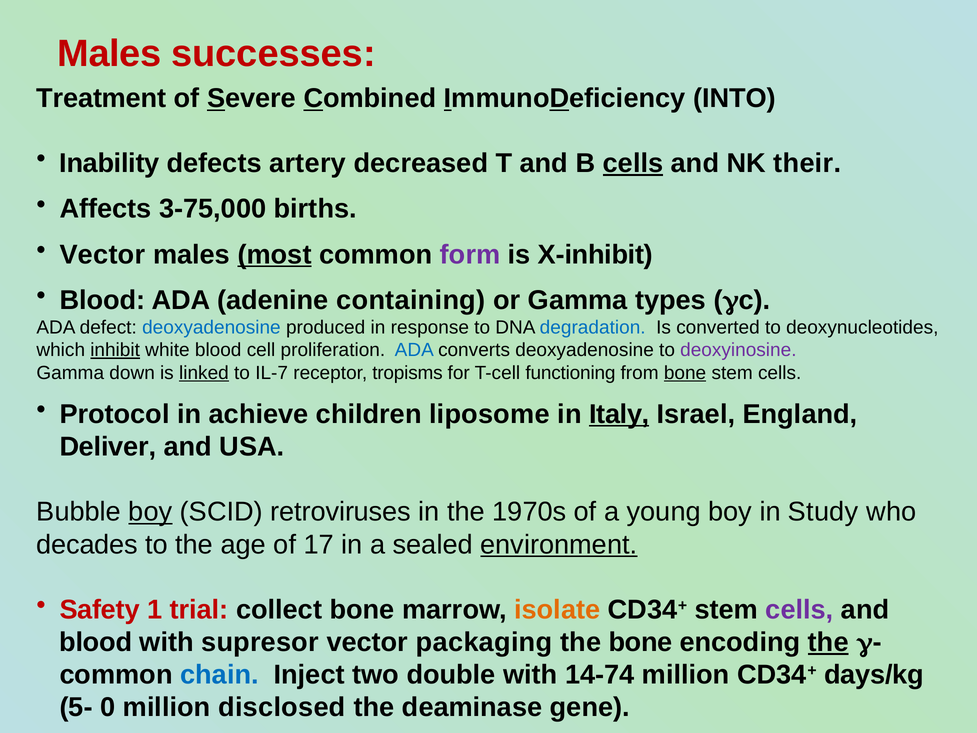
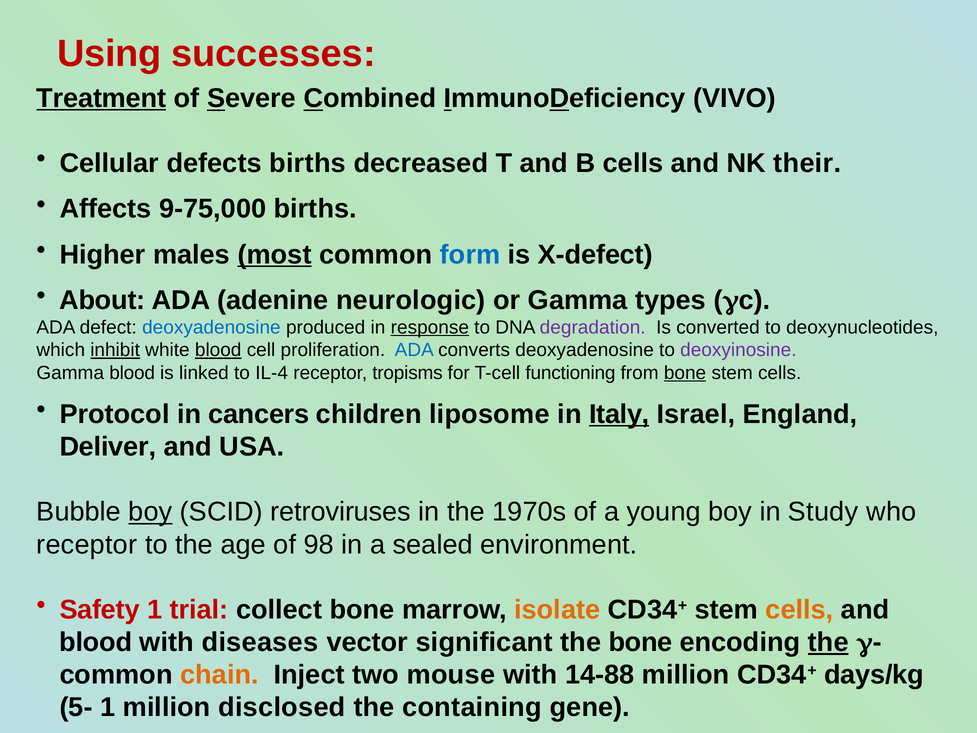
Males: Males -> Using (109, 53)
Treatment underline: none -> present (101, 98)
INTO: INTO -> VIVO (734, 98)
Inability: Inability -> Cellular (109, 163)
defects artery: artery -> births (308, 163)
cells underline: present -> none (633, 163)
3-75,000: 3-75,000 -> 9-75,000 (213, 209)
Vector: Vector -> Higher (103, 254)
form colour: purple -> blue (470, 254)
X-inhibit: X-inhibit -> X-defect (595, 254)
Blood: Blood -> About (102, 300)
containing: containing -> neurologic (411, 300)
response underline: none -> present (430, 327)
degradation colour: blue -> purple (593, 327)
blood underline: none -> present (218, 350)
Gamma down: down -> blood (132, 373)
linked underline: present -> none (204, 373)
IL-7: IL-7 -> IL-4 (272, 373)
achieve: achieve -> cancers (259, 414)
decades: decades -> receptor (87, 544)
17: 17 -> 98 (319, 544)
environment underline: present -> none (559, 544)
cells colour: purple -> orange (799, 610)
supresor: supresor -> diseases (260, 642)
packaging: packaging -> significant (484, 642)
chain colour: blue -> orange (219, 675)
double: double -> mouse (451, 675)
14-74: 14-74 -> 14-88 (600, 675)
5- 0: 0 -> 1 (108, 707)
deaminase: deaminase -> containing (472, 707)
